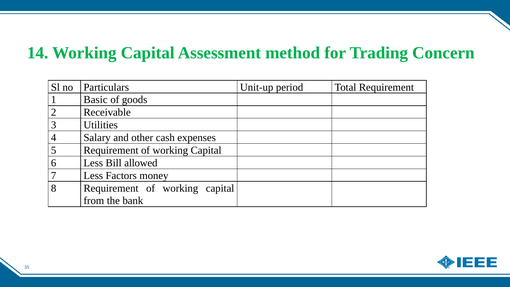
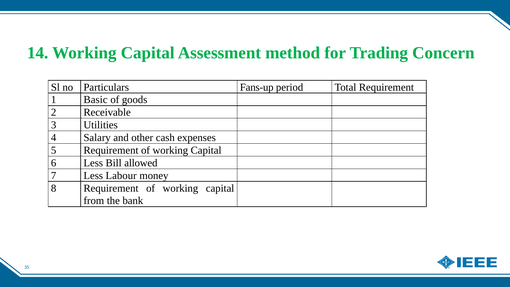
Unit-up: Unit-up -> Fans-up (257, 87)
Factors: Factors -> Labour (121, 175)
